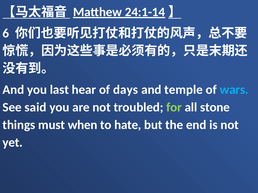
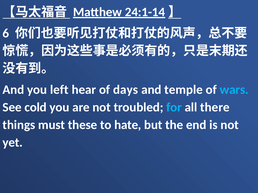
last: last -> left (59, 90)
said: said -> cold (36, 107)
for colour: light green -> light blue (174, 107)
stone: stone -> there (215, 107)
when: when -> these (83, 125)
